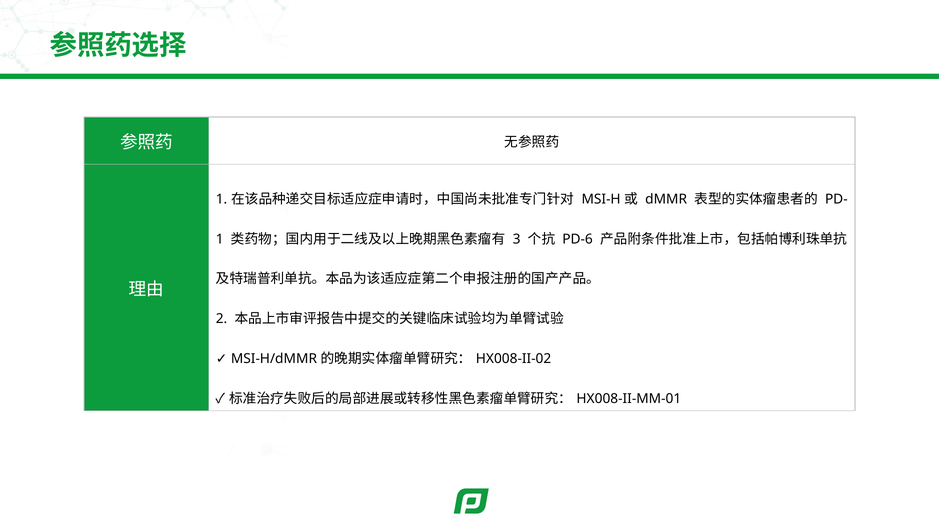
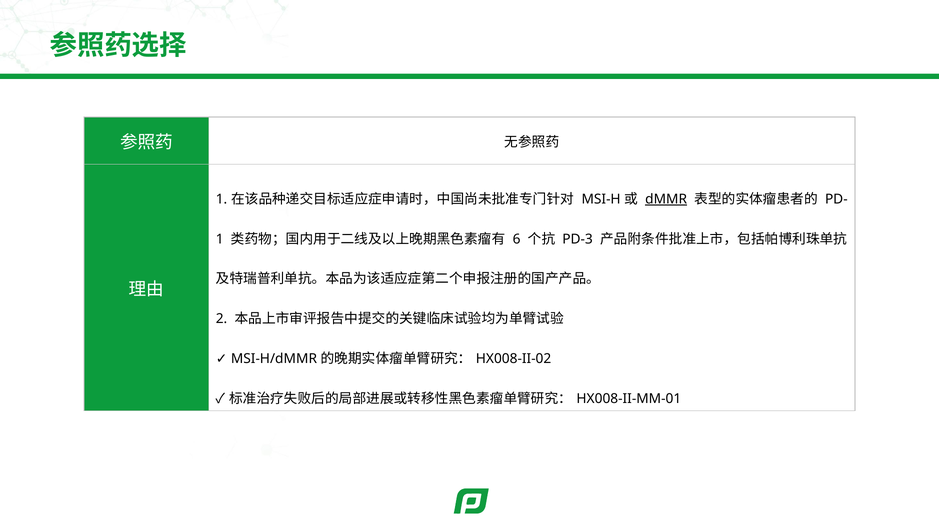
dMMR underline: none -> present (666, 199)
3: 3 -> 6 (517, 239)
PD-6: PD-6 -> PD-3 (578, 239)
